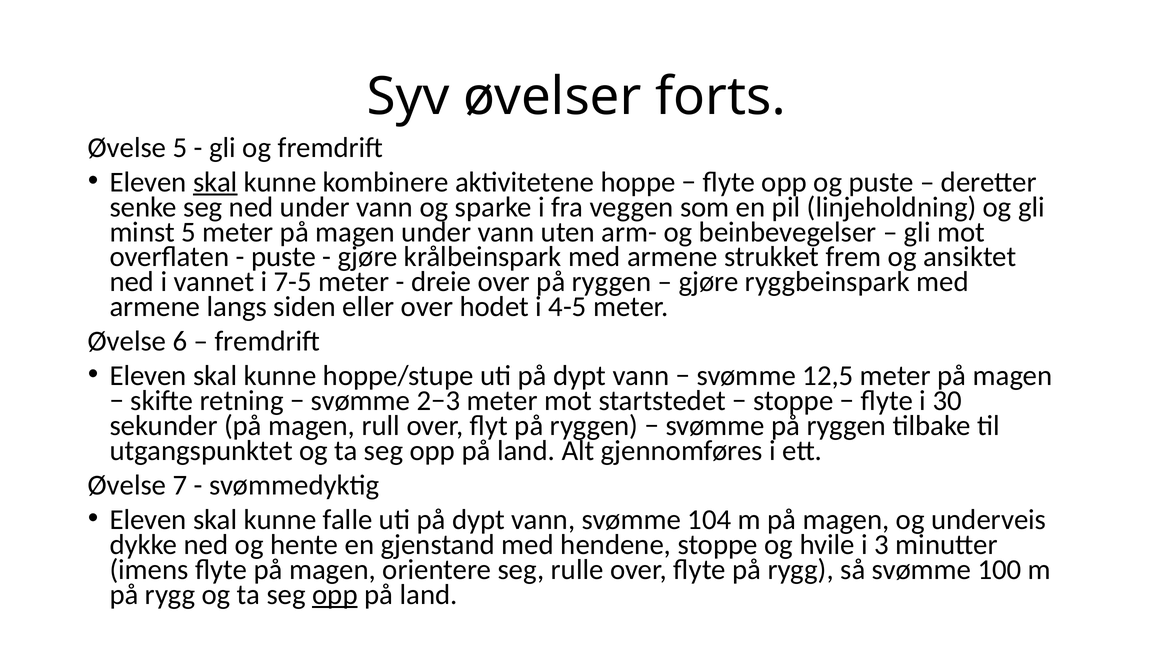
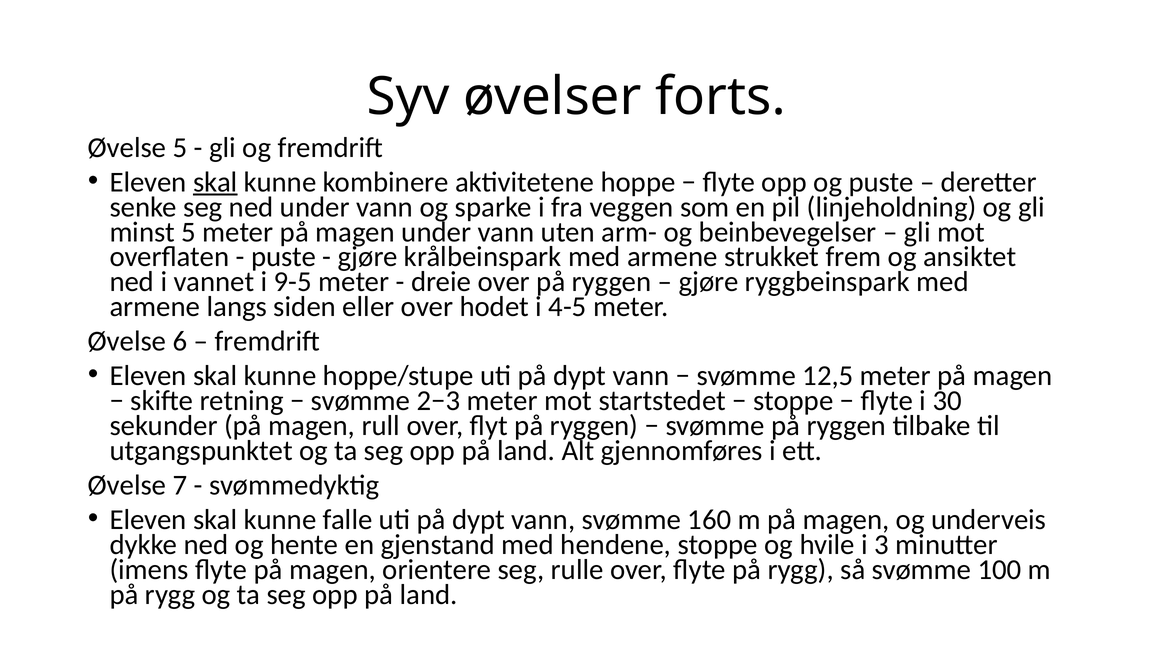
7-5: 7-5 -> 9-5 (293, 282)
104: 104 -> 160 (709, 519)
opp underline: present -> none (335, 594)
